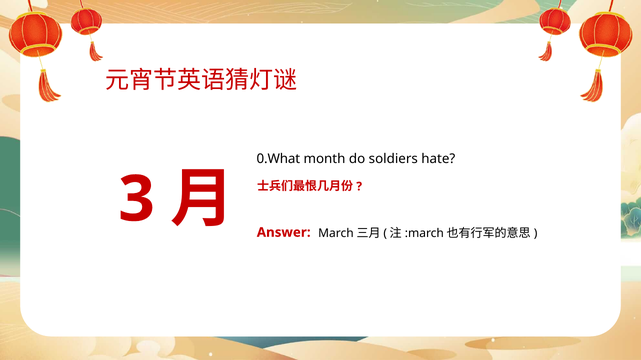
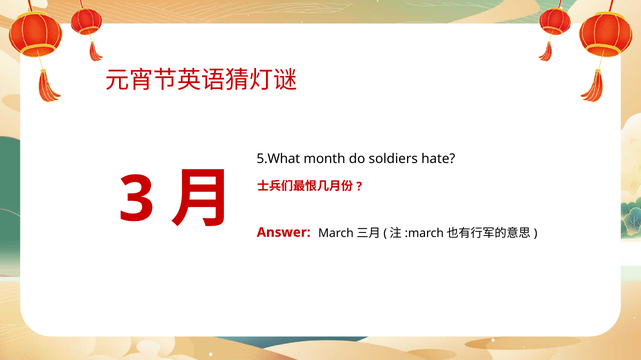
0.What: 0.What -> 5.What (278, 159)
